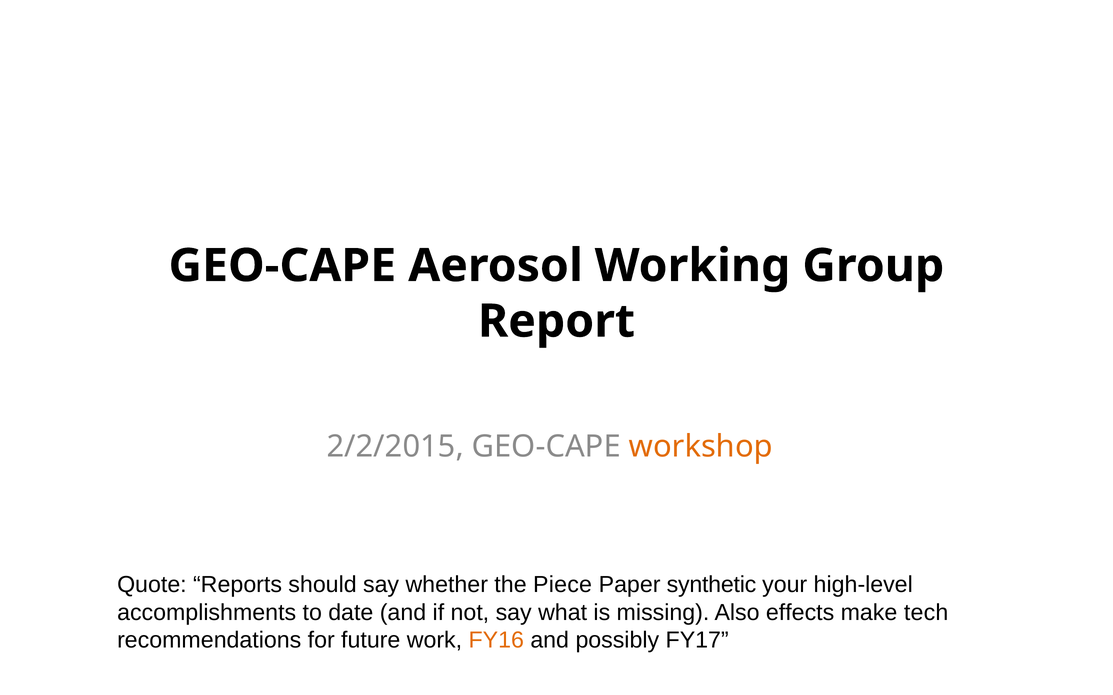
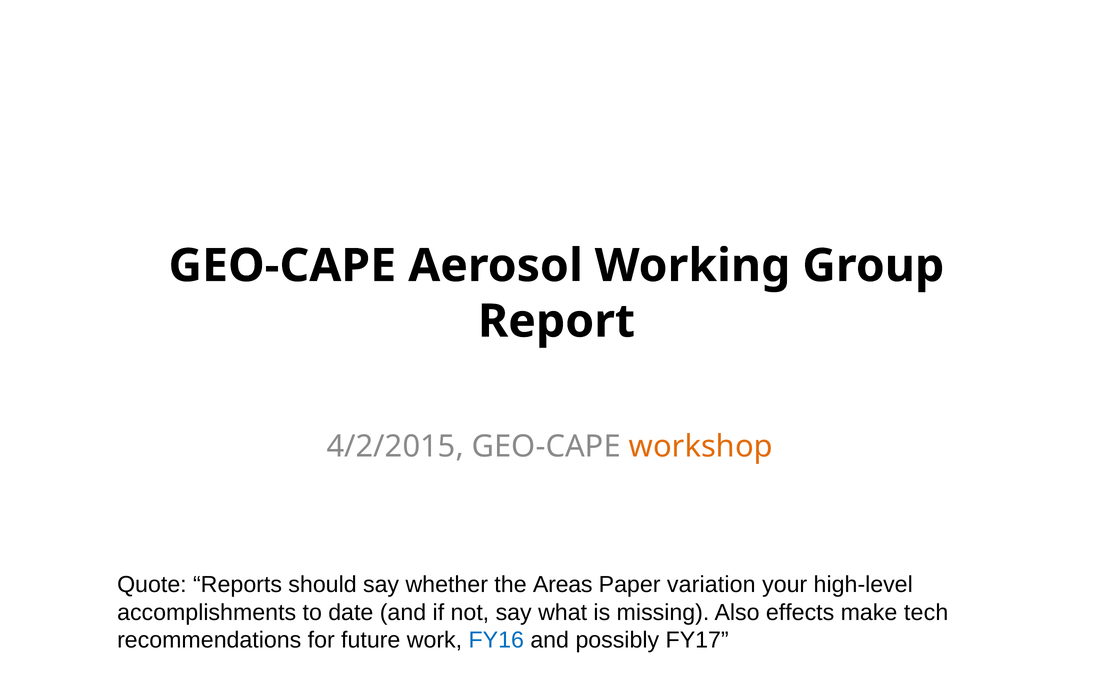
2/2/2015: 2/2/2015 -> 4/2/2015 (395, 447)
Piece: Piece -> Areas (563, 585)
synthetic: synthetic -> variation (711, 585)
FY16 colour: orange -> blue (496, 641)
